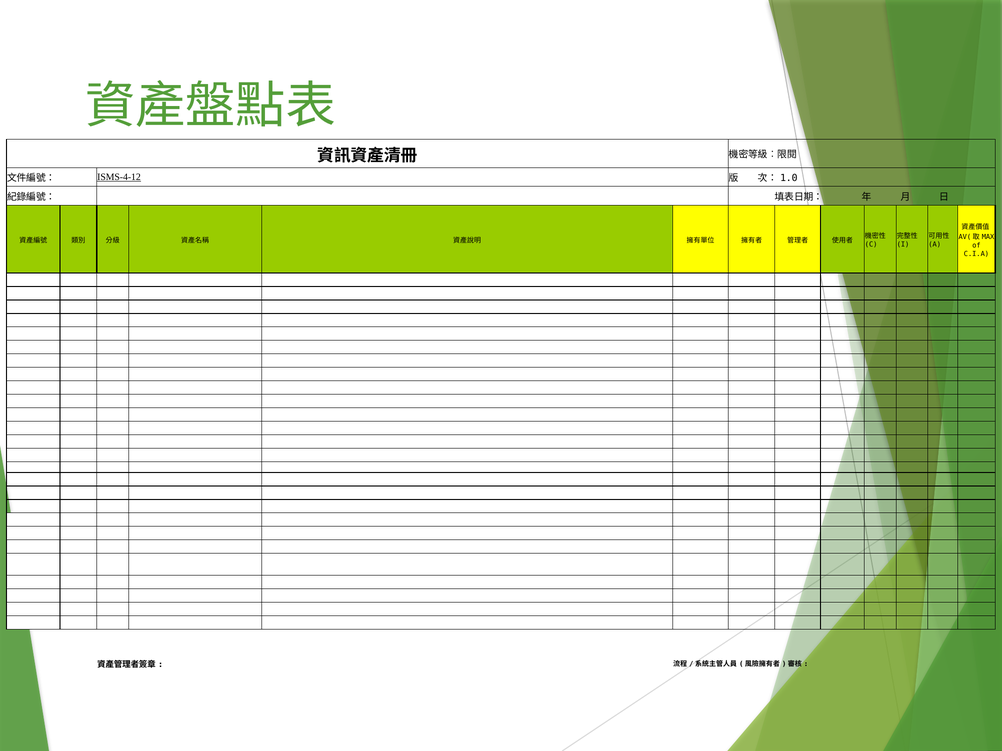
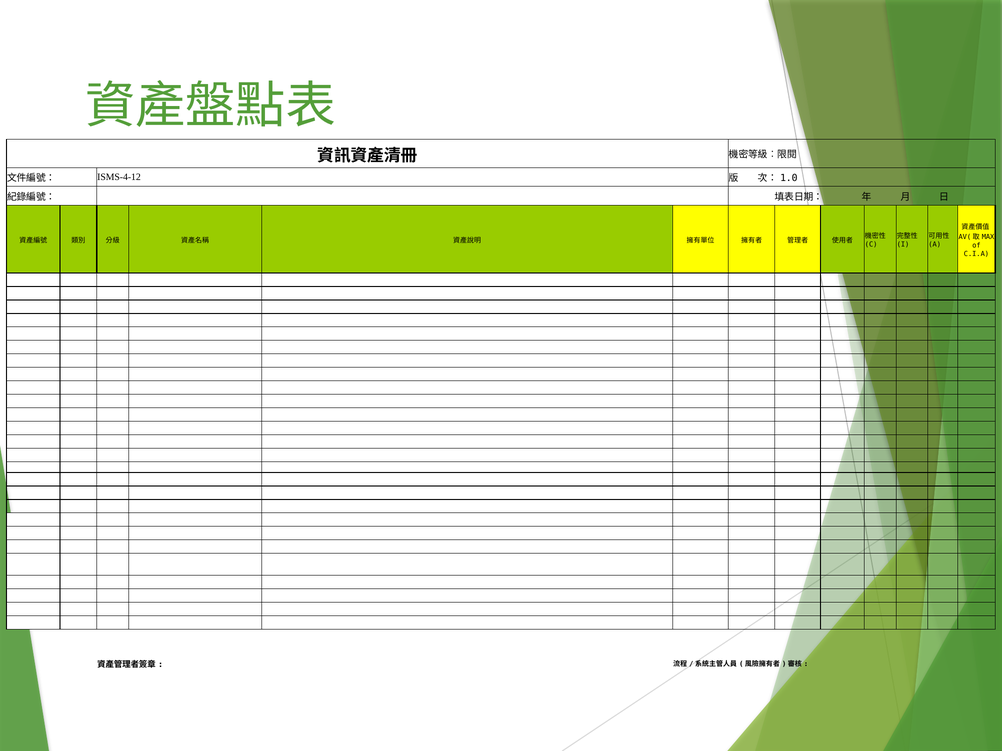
ISMS-4-12 underline: present -> none (119, 177)
